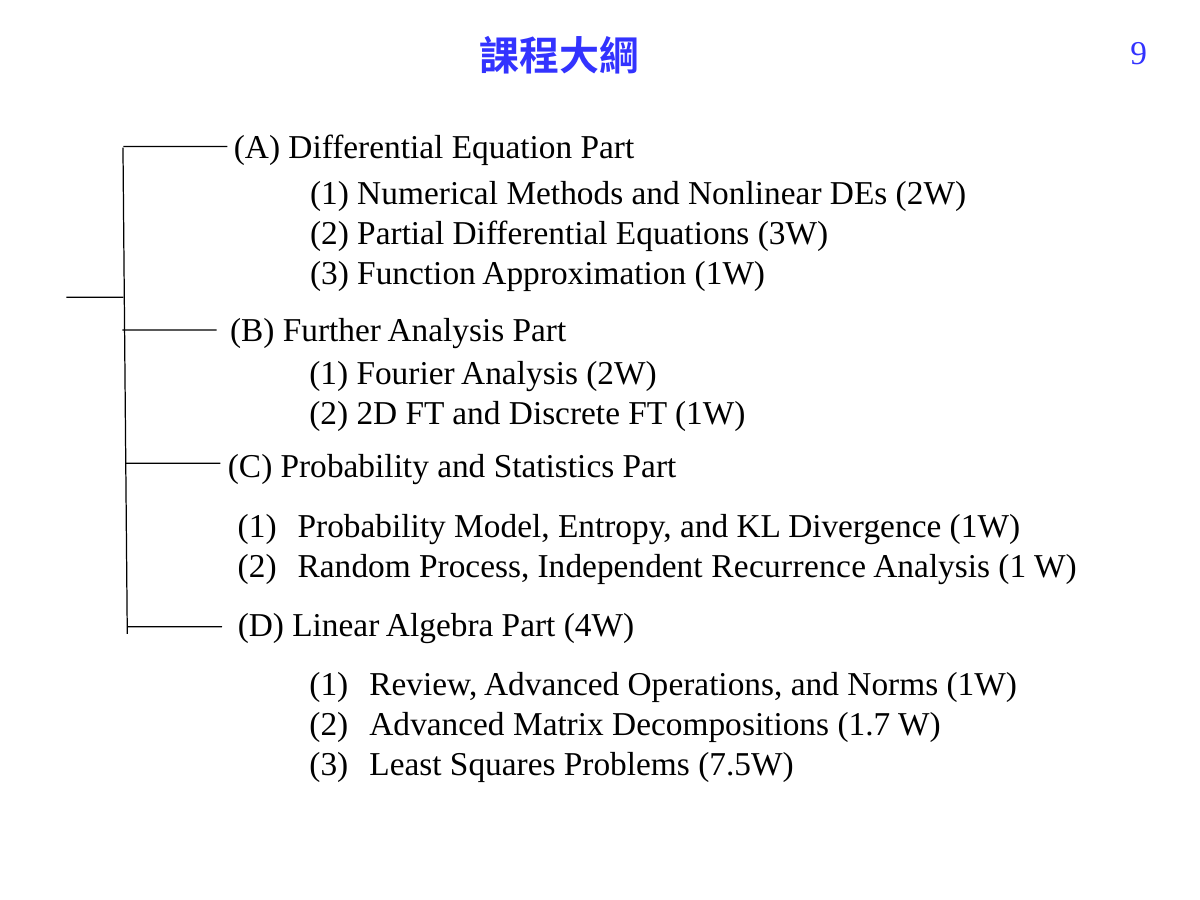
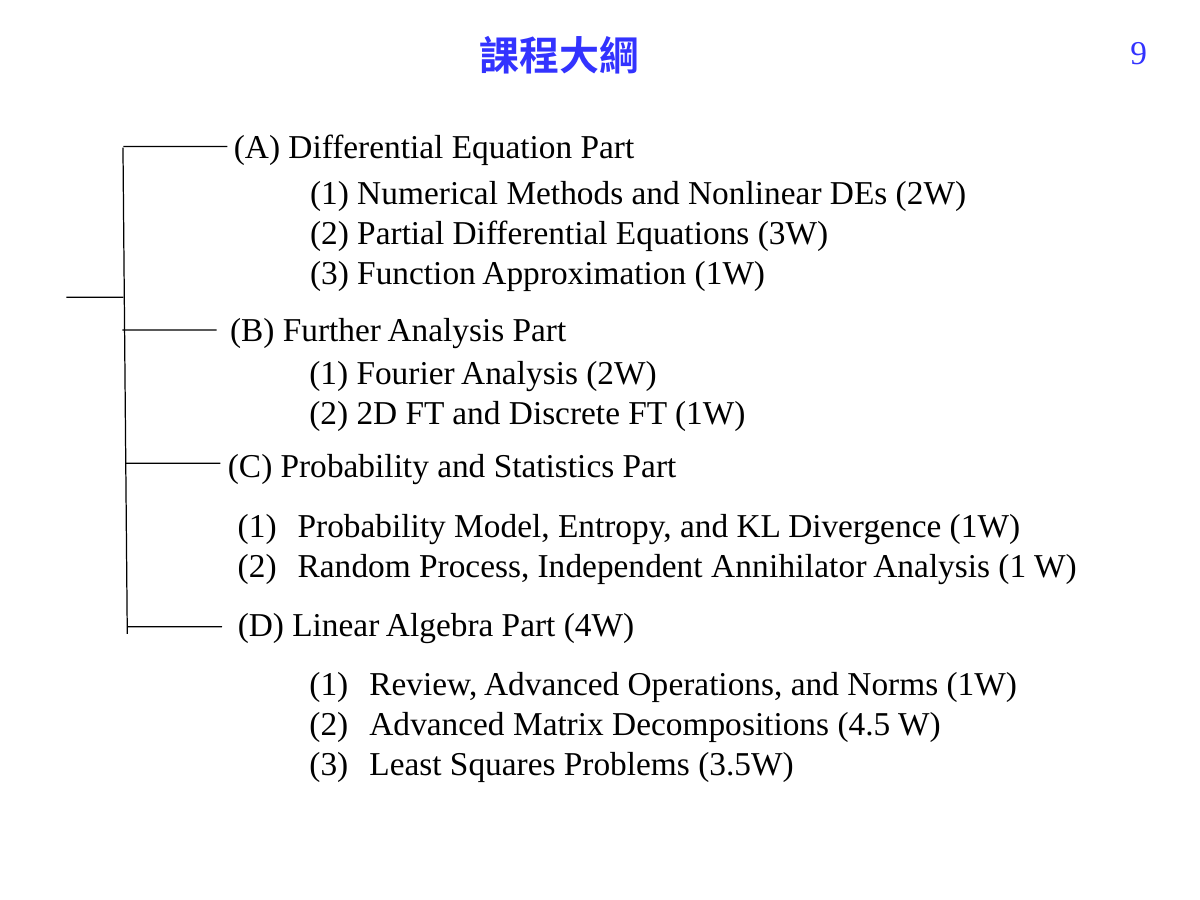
Recurrence: Recurrence -> Annihilator (789, 566)
1.7: 1.7 -> 4.5 (864, 725)
7.5W: 7.5W -> 3.5W (746, 765)
